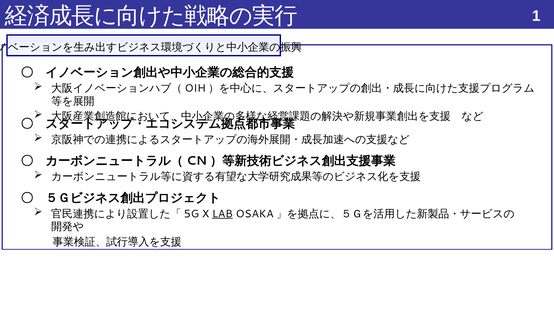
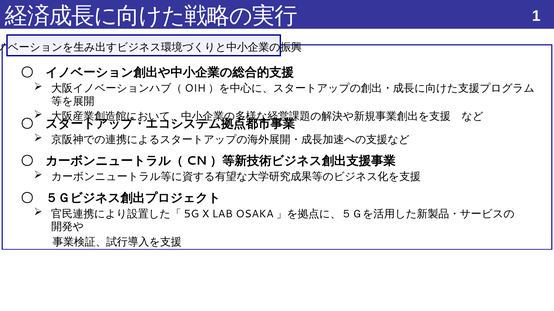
LAB underline: present -> none (222, 214)
